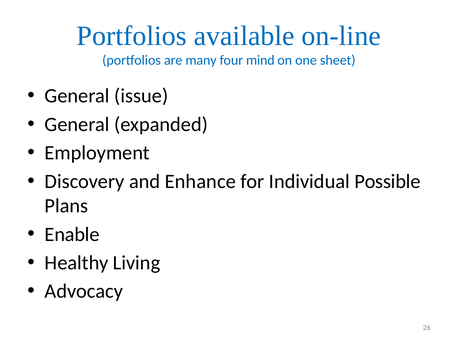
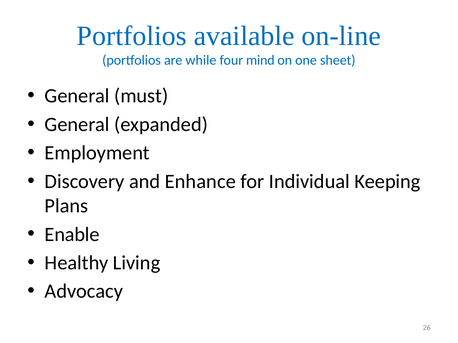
many: many -> while (201, 60)
issue: issue -> must (141, 96)
Possible: Possible -> Keeping (387, 182)
